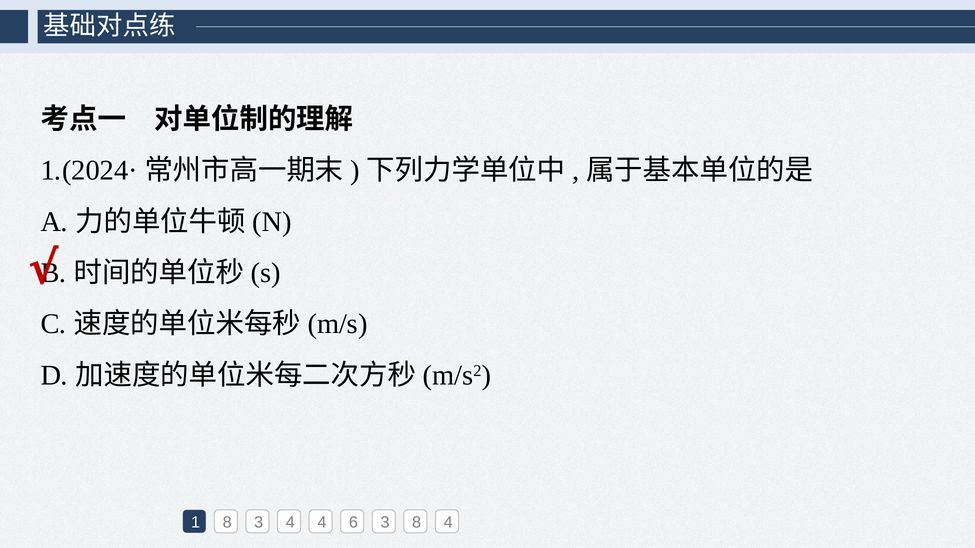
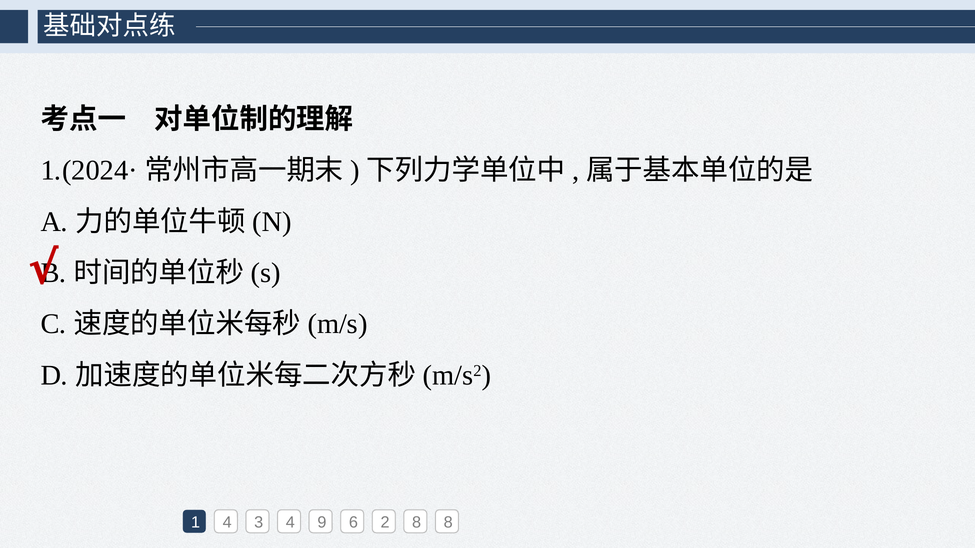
1 8: 8 -> 4 (227, 523)
4 4: 4 -> 9 (322, 523)
6 3: 3 -> 2 (385, 523)
8 4: 4 -> 8 (448, 523)
